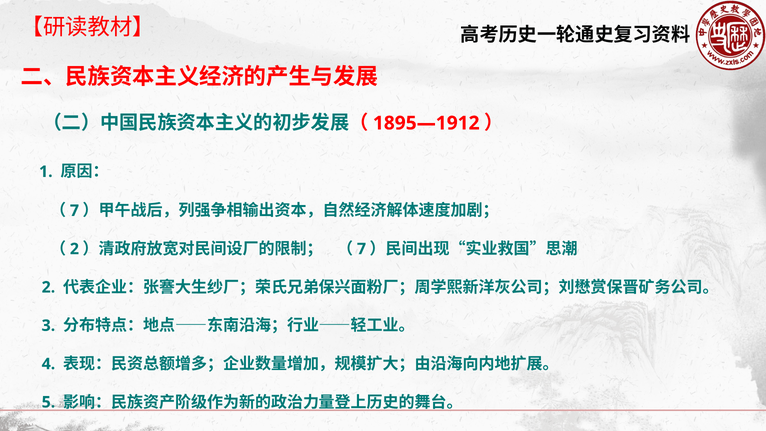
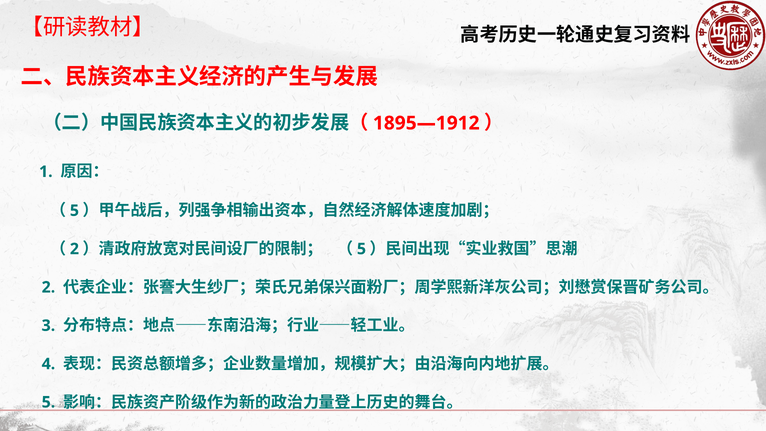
7: 7 -> 5 (74, 211)
7: 7 -> 5 (361, 249)
